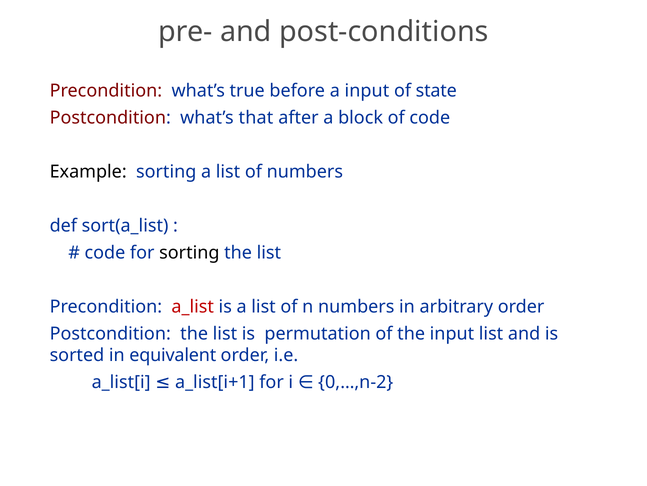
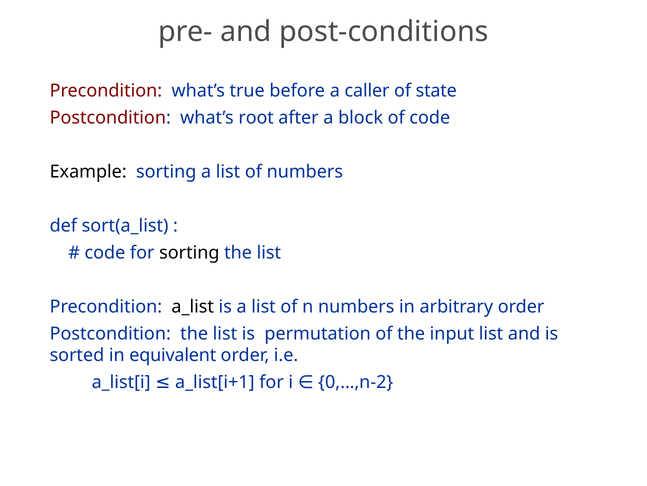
a input: input -> caller (367, 91)
that: that -> root (256, 118)
a_list colour: red -> black (193, 306)
